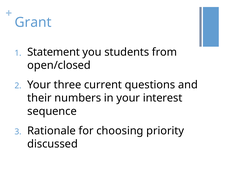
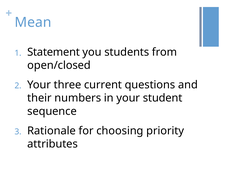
Grant: Grant -> Mean (33, 22)
interest: interest -> student (163, 98)
discussed: discussed -> attributes (53, 144)
